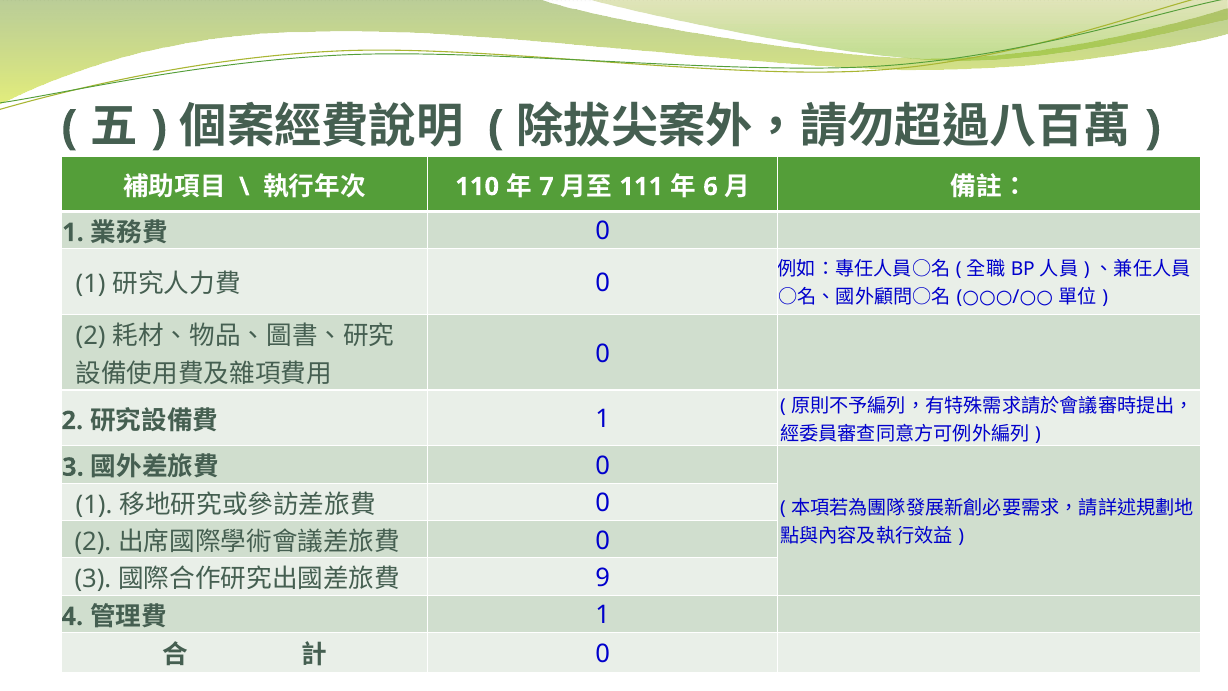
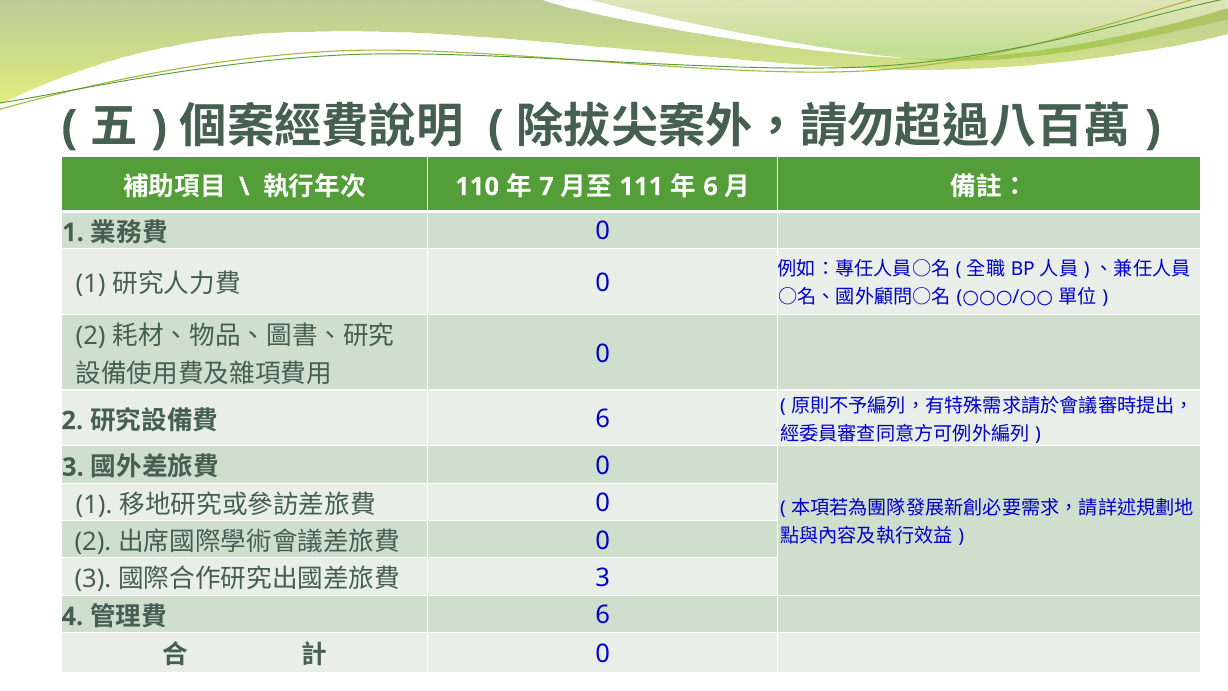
1: 1 -> 6 (603, 419)
9: 9 -> 3 (603, 578)
1: 1 -> 6 (603, 615)
